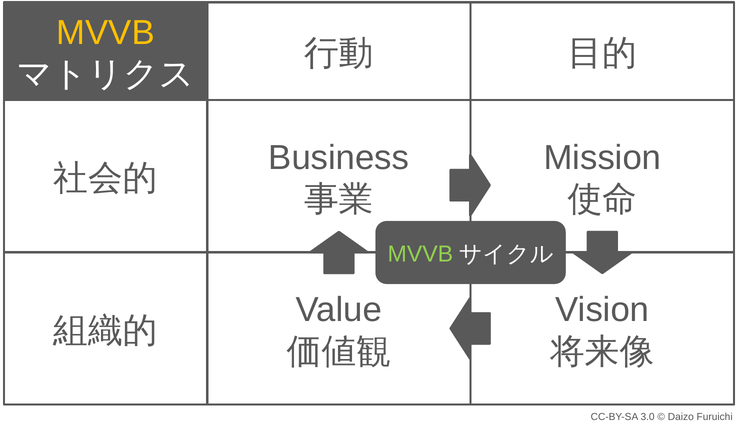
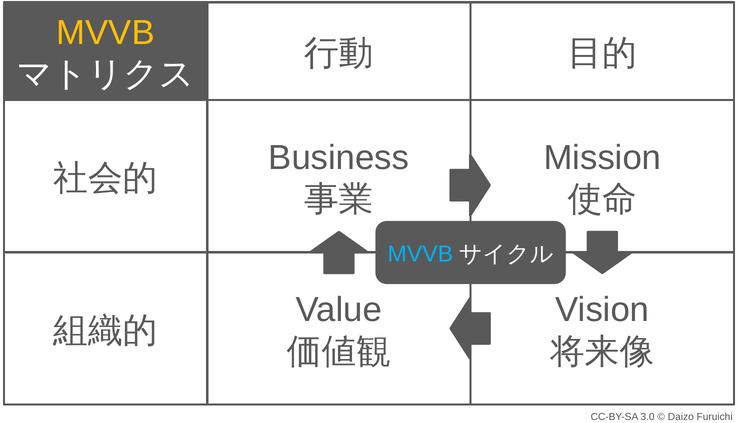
MVVB colour: light green -> light blue (420, 254)
